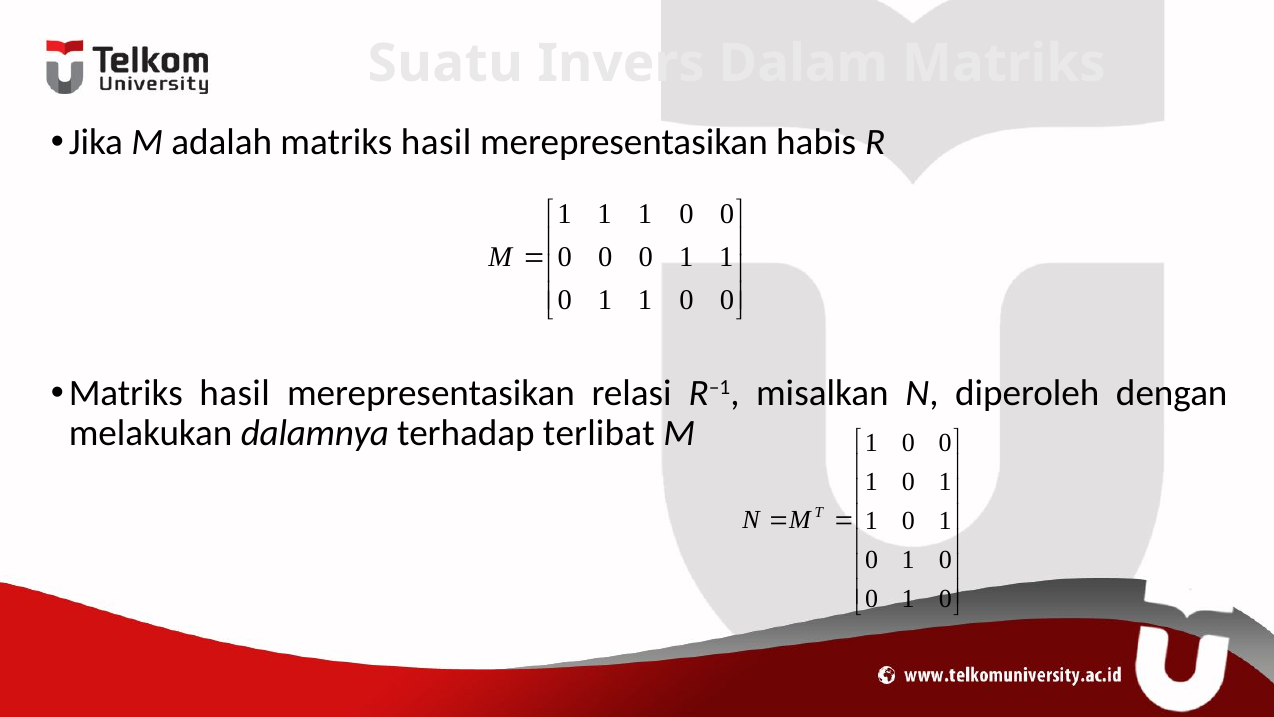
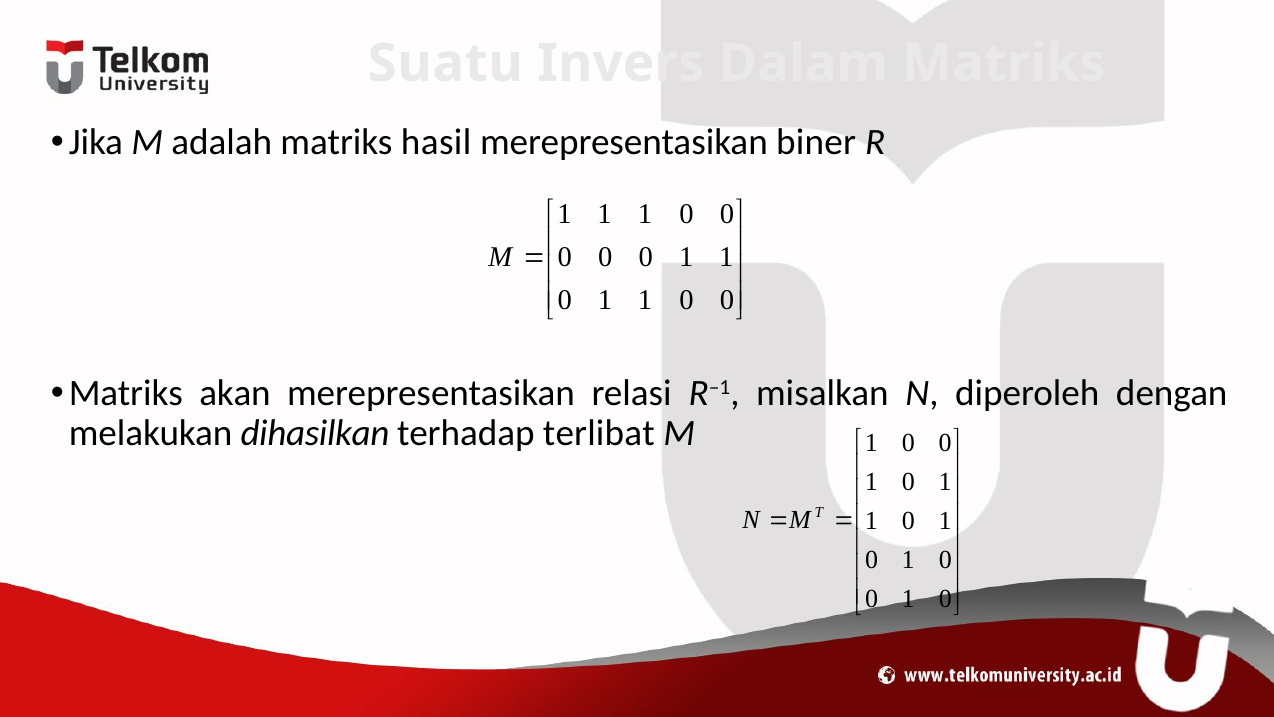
habis: habis -> biner (816, 143)
hasil: hasil -> akan (235, 393)
dalamnya: dalamnya -> dihasilkan (315, 433)
